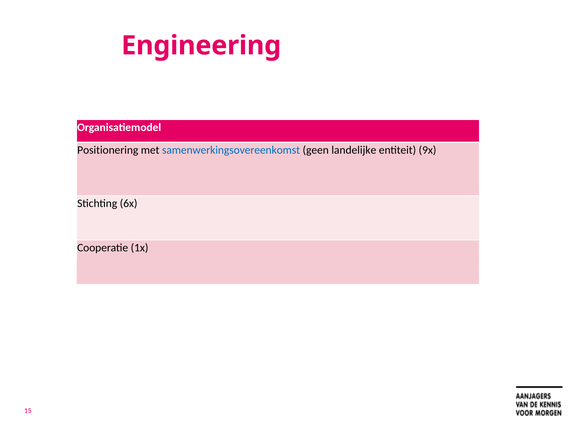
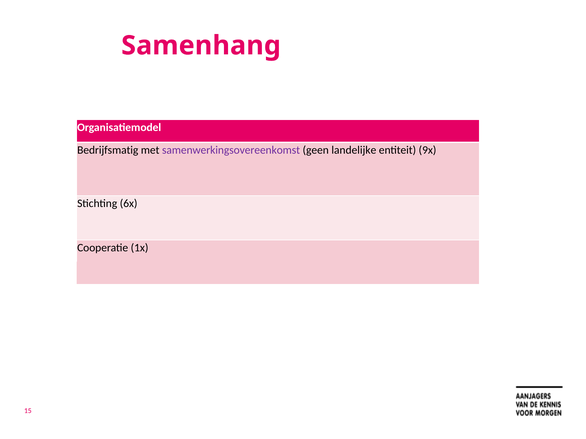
Engineering: Engineering -> Samenhang (201, 46)
Positionering: Positionering -> Bedrijfsmatig (108, 150)
samenwerkingsovereenkomst colour: blue -> purple (231, 150)
